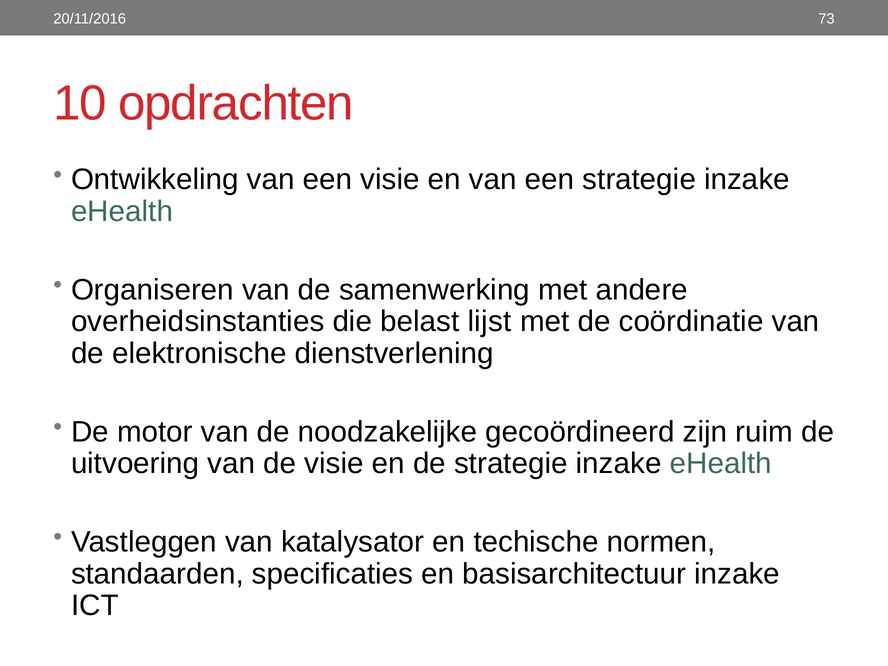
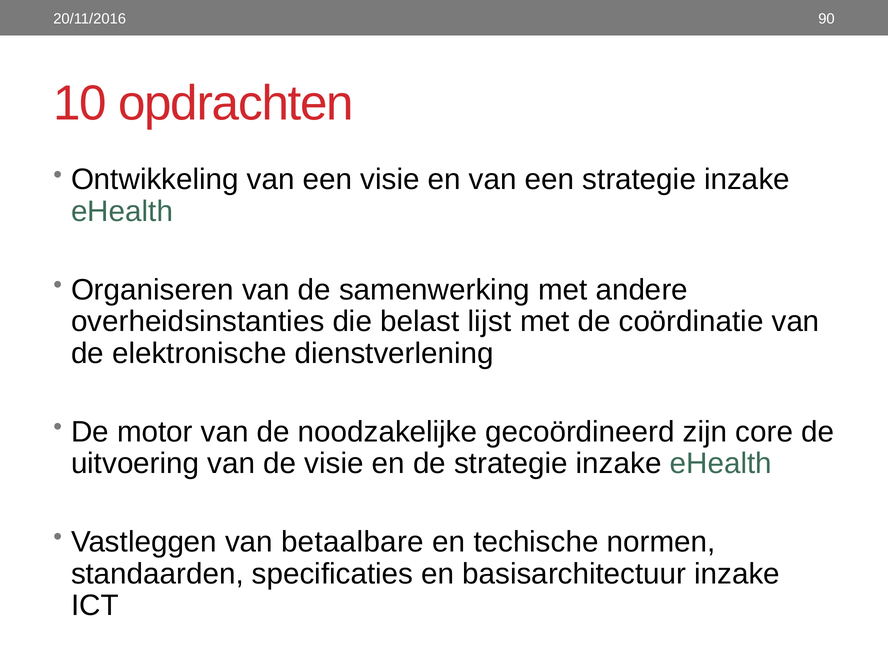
73: 73 -> 90 (826, 19)
ruim: ruim -> core (764, 432)
katalysator: katalysator -> betaalbare (352, 542)
